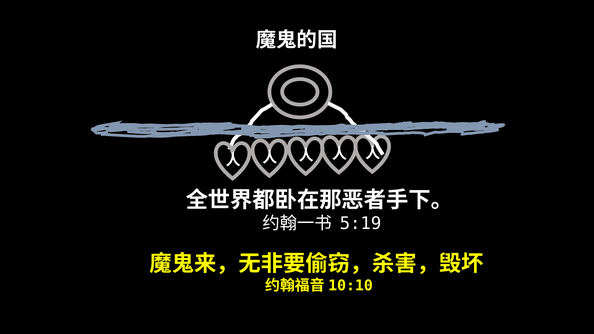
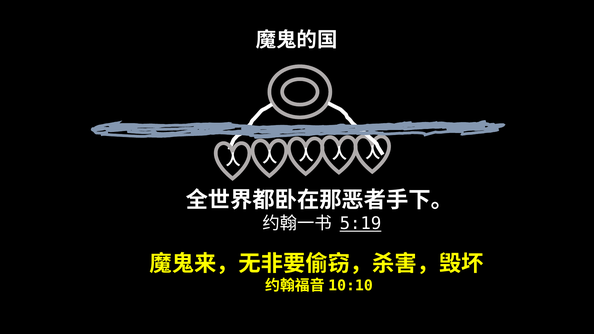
5:19 underline: none -> present (360, 224)
